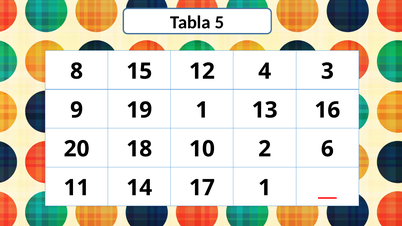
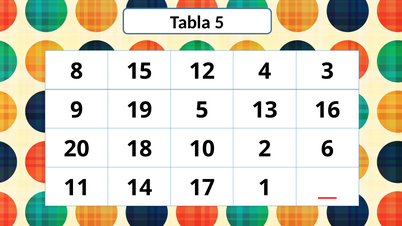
19 1: 1 -> 5 (202, 110)
